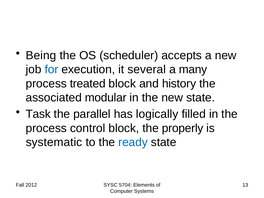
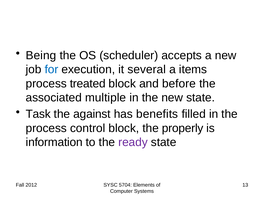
many: many -> items (193, 69)
history: history -> before (179, 84)
modular: modular -> multiple (106, 98)
parallel: parallel -> against (92, 114)
logically: logically -> benefits (157, 114)
systematic: systematic -> information (54, 142)
ready colour: blue -> purple (133, 142)
